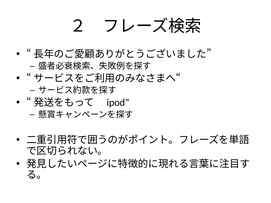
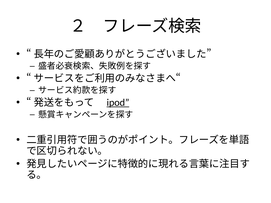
ipod underline: none -> present (118, 103)
